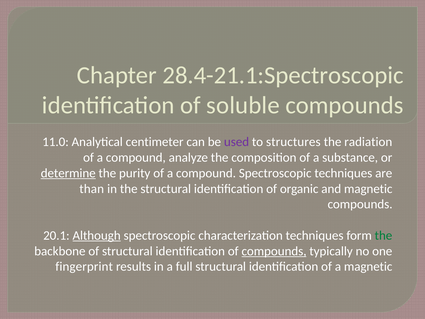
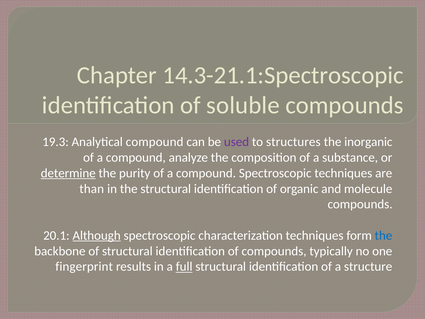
28.4-21.1:Spectroscopic: 28.4-21.1:Spectroscopic -> 14.3-21.1:Spectroscopic (283, 75)
11.0: 11.0 -> 19.3 (56, 142)
Analytical centimeter: centimeter -> compound (155, 142)
radiation: radiation -> inorganic (368, 142)
and magnetic: magnetic -> molecule (368, 189)
the colour: green -> blue (383, 235)
compounds underline: present -> none (274, 251)
full underline: none -> present (184, 266)
a magnetic: magnetic -> structure (368, 266)
